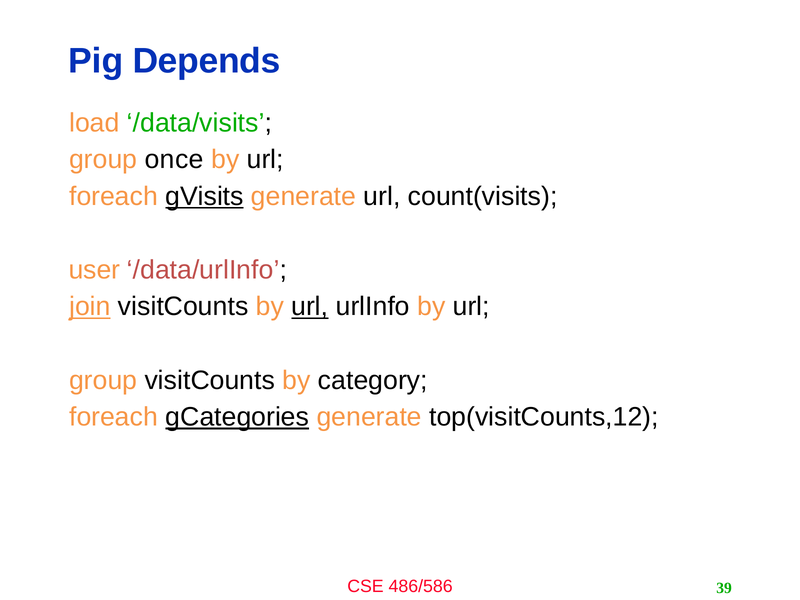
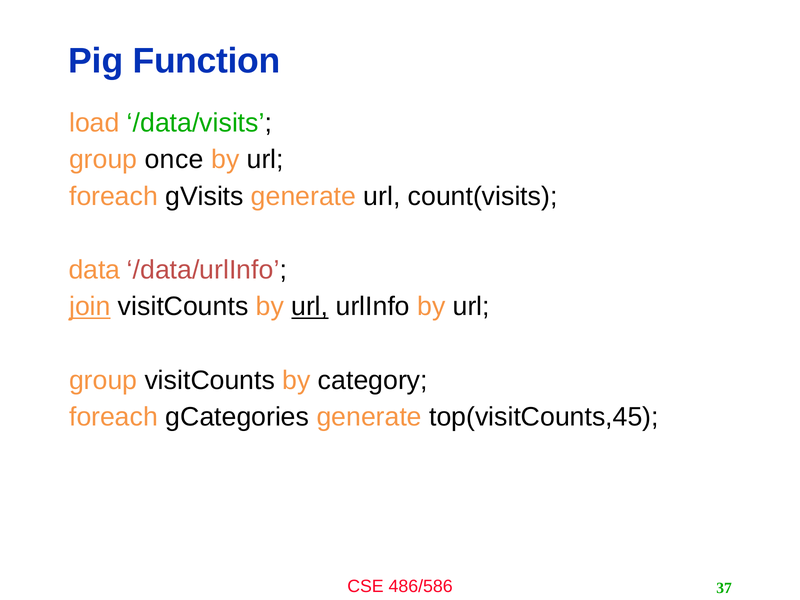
Depends: Depends -> Function (206, 61)
gVisits underline: present -> none (205, 196)
user: user -> data (94, 270)
gCategories underline: present -> none (237, 417)
top(visitCounts,12: top(visitCounts,12 -> top(visitCounts,45 (544, 417)
39: 39 -> 37 (724, 588)
